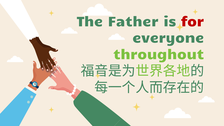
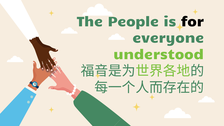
Father: Father -> People (133, 22)
for colour: red -> black (192, 22)
throughout: throughout -> understood (159, 55)
